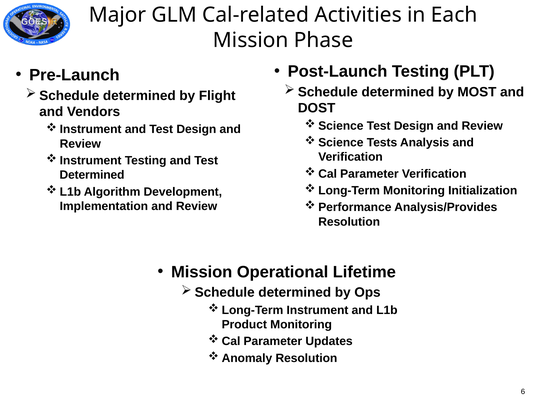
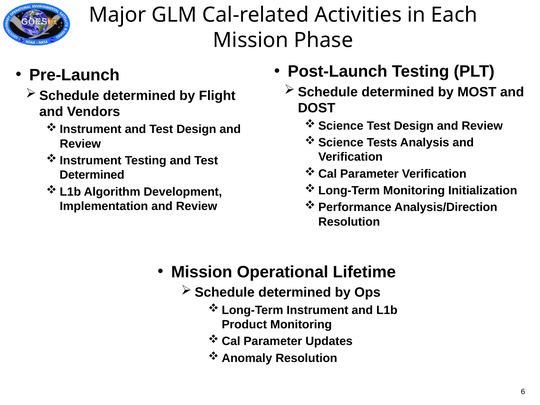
Analysis/Provides: Analysis/Provides -> Analysis/Direction (446, 207)
